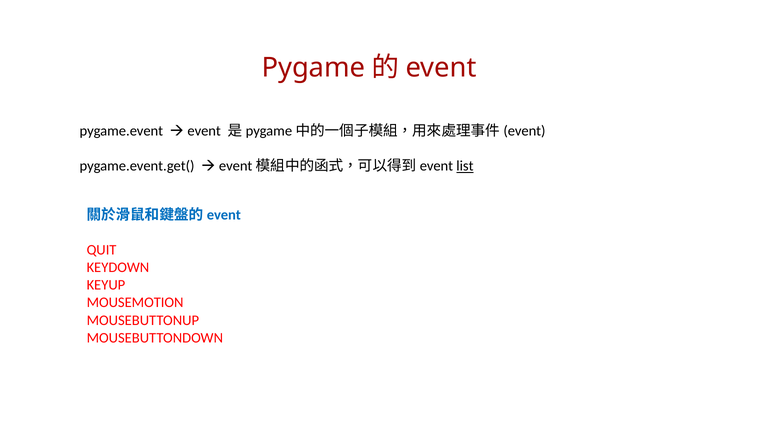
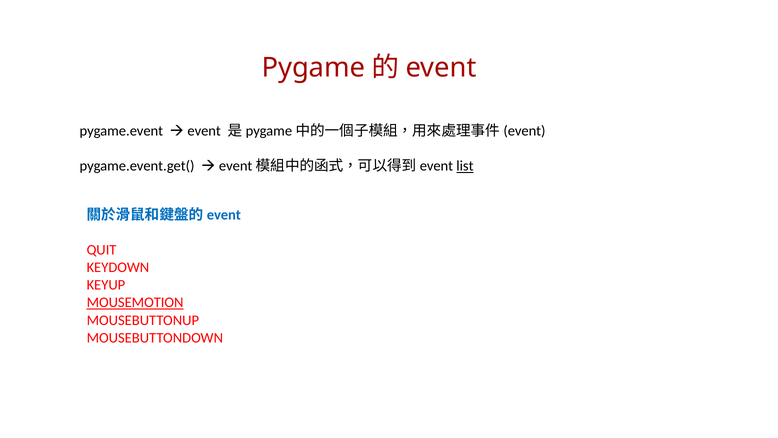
MOUSEMOTION underline: none -> present (135, 302)
